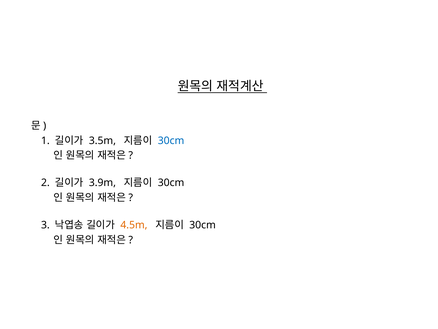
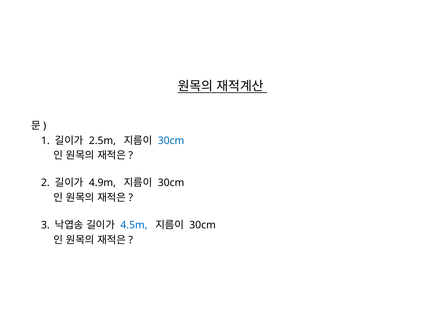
3.5m: 3.5m -> 2.5m (102, 140)
3.9m: 3.9m -> 4.9m (102, 183)
4.5m colour: orange -> blue (134, 225)
